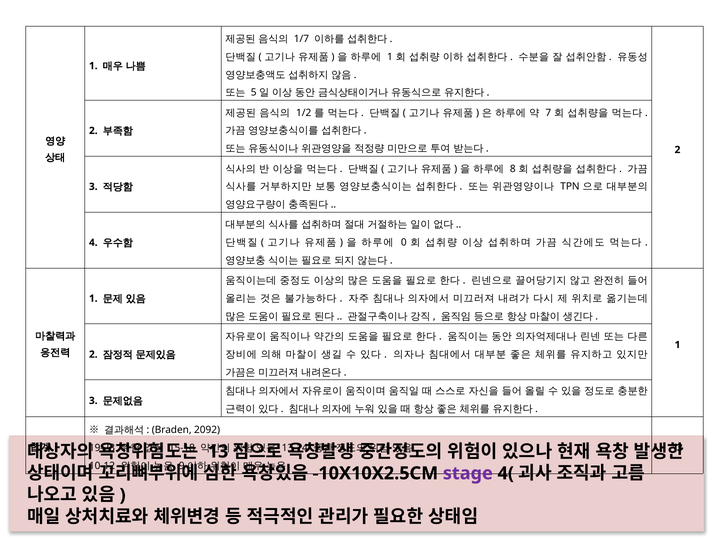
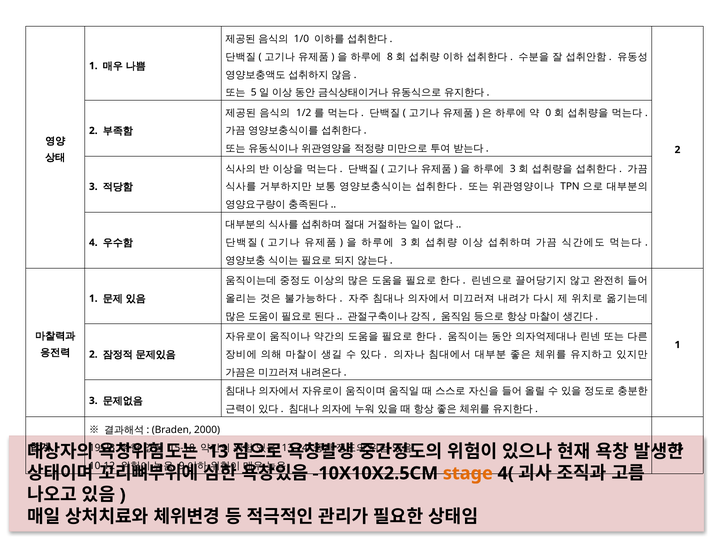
1/7: 1/7 -> 1/0 (301, 39)
1: 1 -> 8 (390, 57)
7: 7 -> 0 (548, 113)
8: 8 -> 3 (513, 168)
0: 0 -> 3 (404, 242)
2092: 2092 -> 2000 (207, 430)
stage colour: purple -> orange (468, 473)
